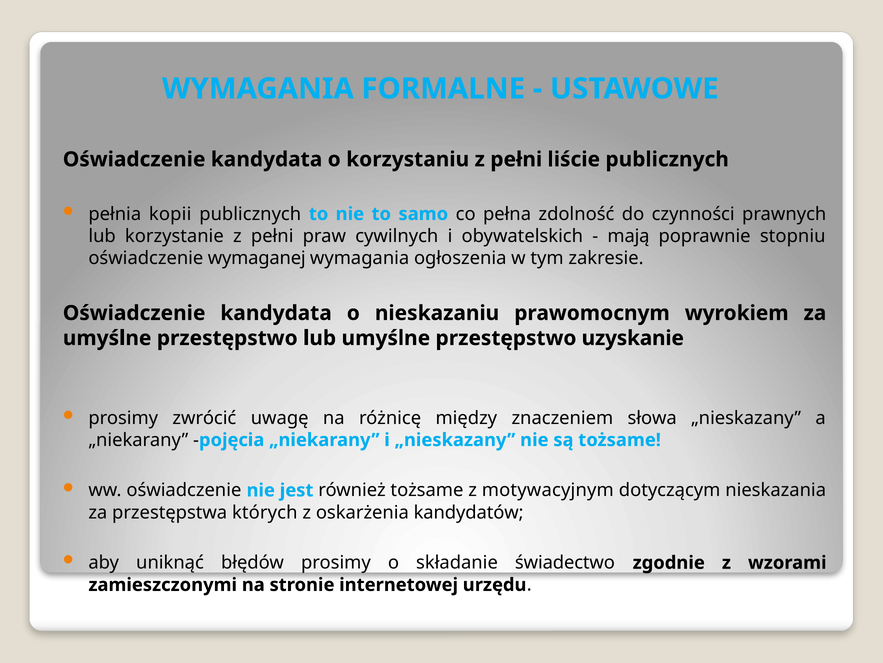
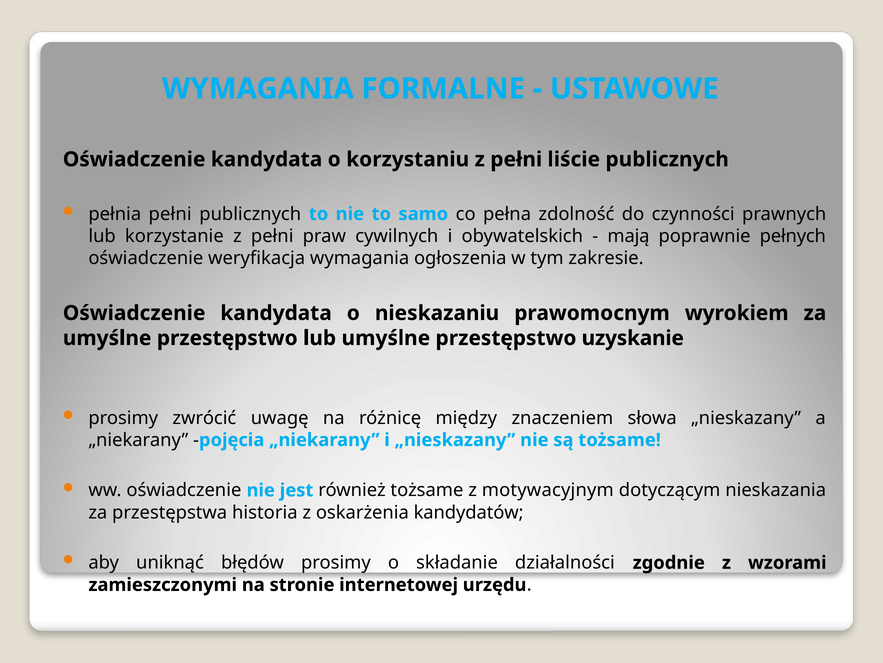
pełnia kopii: kopii -> pełni (170, 214)
stopniu: stopniu -> pełnych (793, 236)
wymaganej: wymaganej -> weryfikacja (257, 258)
których: których -> historia (265, 512)
świadectwo: świadectwo -> działalności (565, 562)
